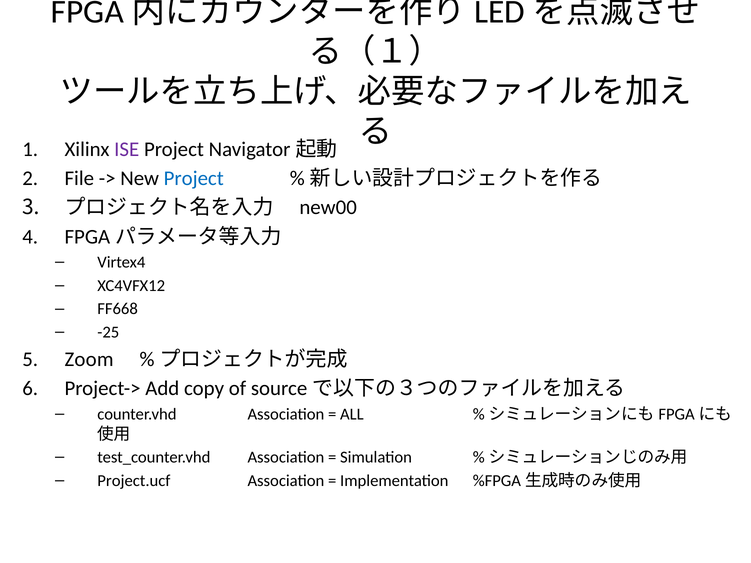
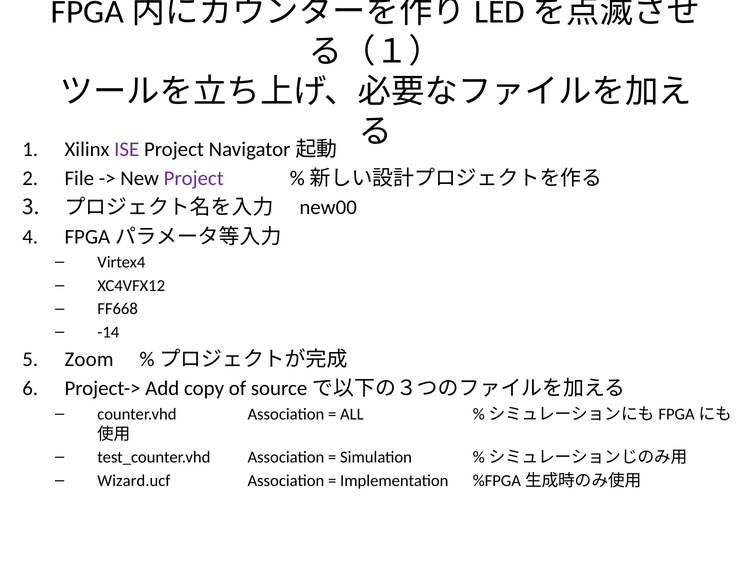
Project colour: blue -> purple (194, 178)
-25: -25 -> -14 (108, 332)
Project.ucf: Project.ucf -> Wizard.ucf (134, 481)
